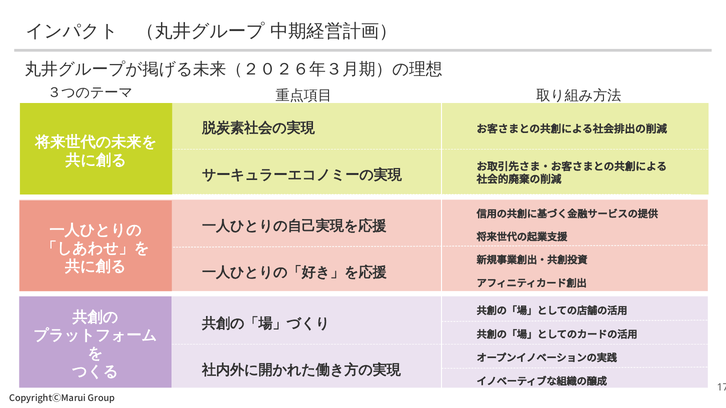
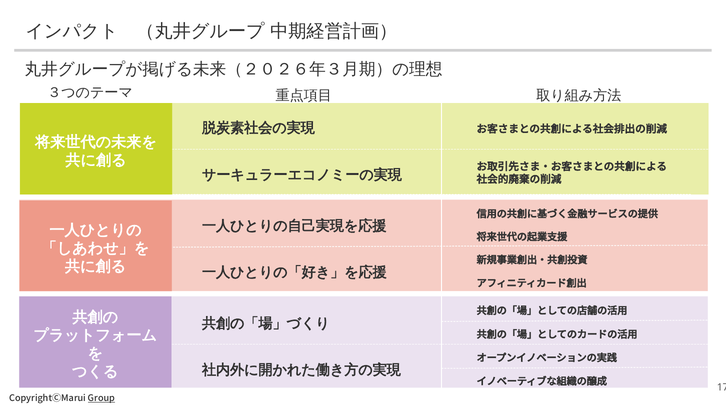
Group underline: none -> present (101, 399)
